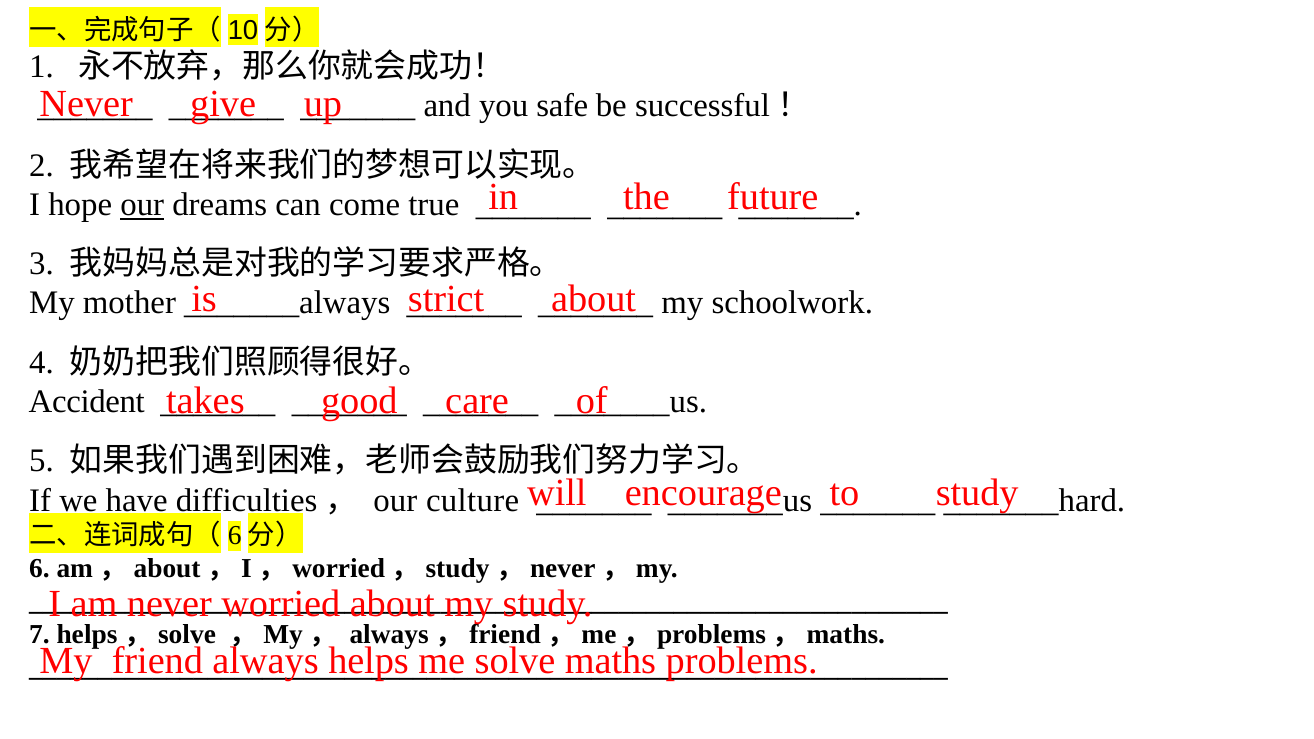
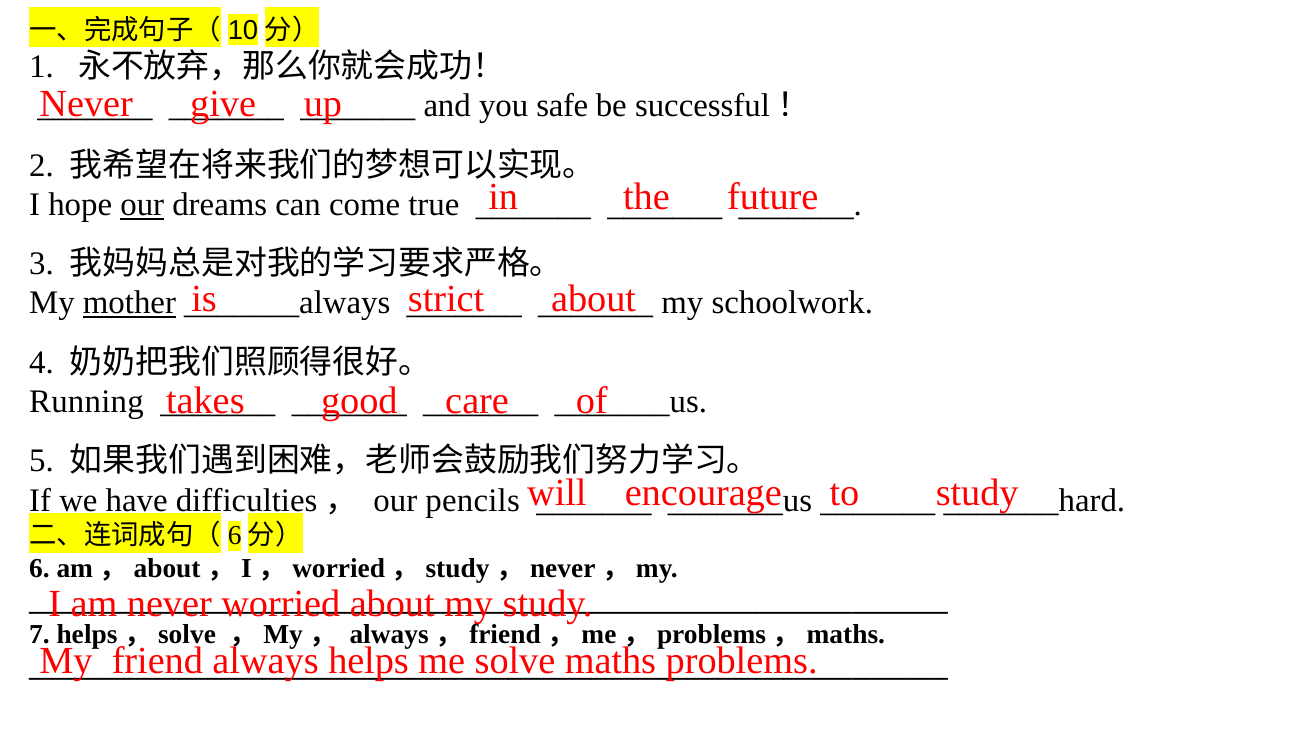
mother underline: none -> present (129, 303)
Accident: Accident -> Running (86, 402)
culture: culture -> pencils (473, 500)
